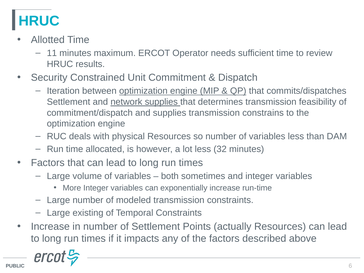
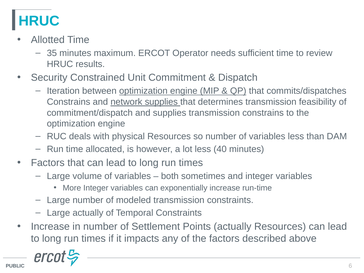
11: 11 -> 35 (52, 53)
Settlement: Settlement -> Constrains (69, 102)
32: 32 -> 40 (220, 149)
Large existing: existing -> actually (88, 213)
